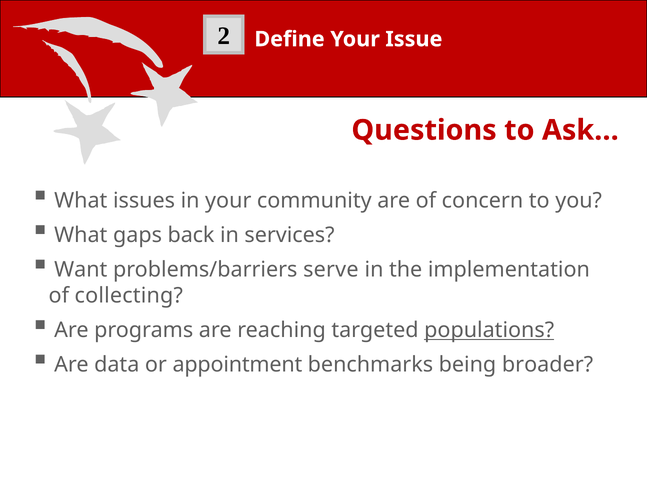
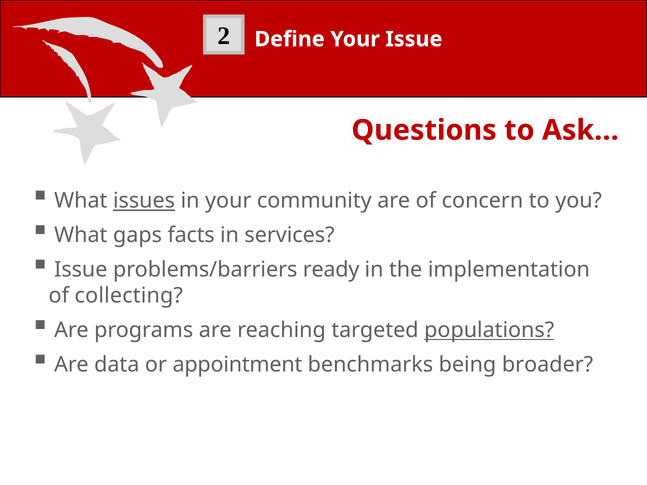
issues underline: none -> present (144, 201)
back: back -> facts (191, 235)
Want: Want -> Issue (81, 270)
serve: serve -> ready (331, 270)
